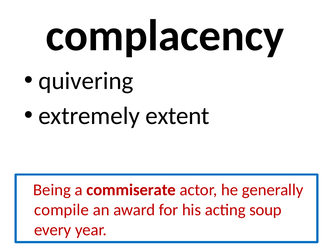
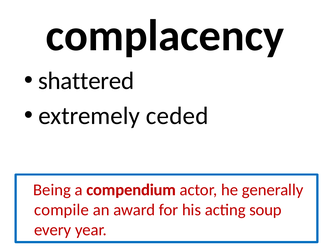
quivering: quivering -> shattered (86, 81)
extent: extent -> ceded (177, 116)
commiserate: commiserate -> compendium (131, 190)
